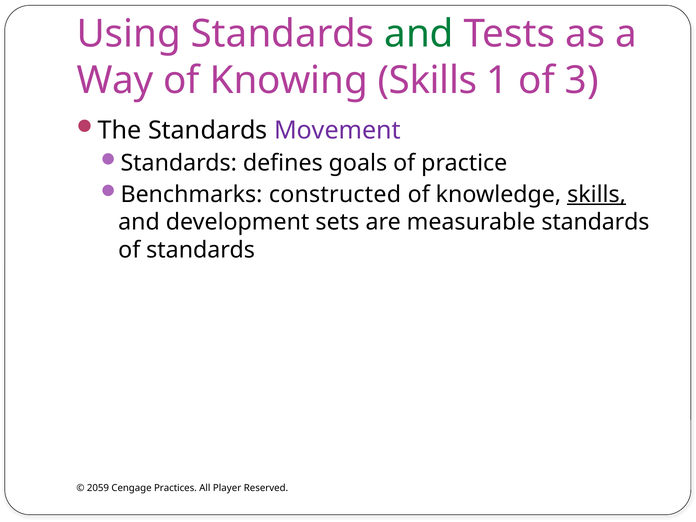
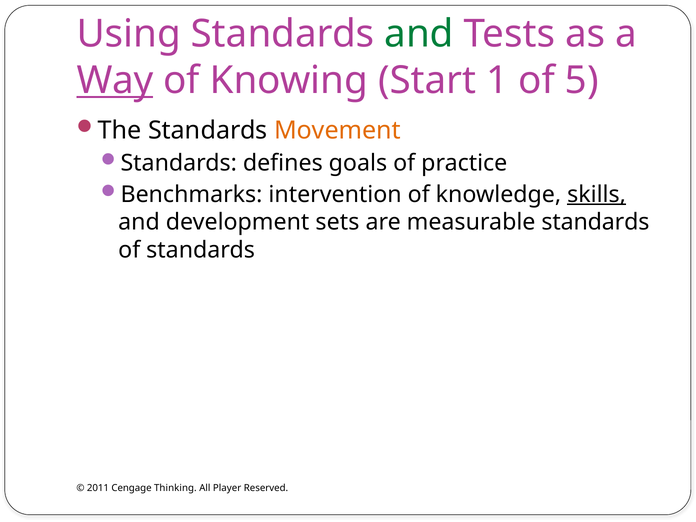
Way underline: none -> present (115, 80)
Knowing Skills: Skills -> Start (427, 80)
3: 3 -> 5 (582, 80)
Movement colour: purple -> orange (337, 131)
constructed: constructed -> intervention (335, 194)
2059: 2059 -> 2011 (98, 488)
Practices: Practices -> Thinking (175, 488)
